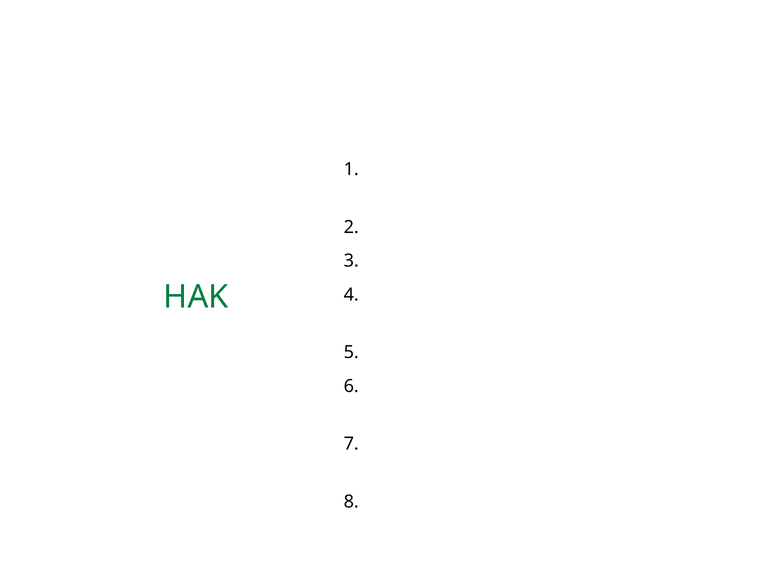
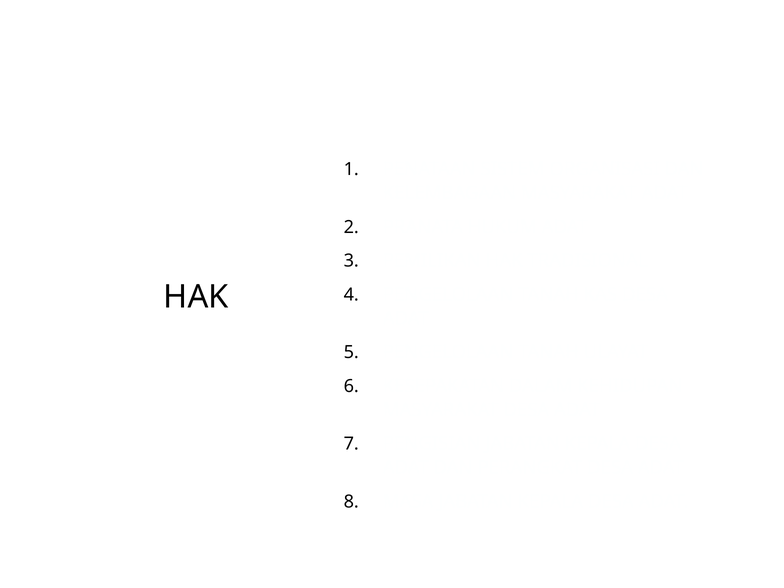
HAK colour: green -> black (196, 297)
